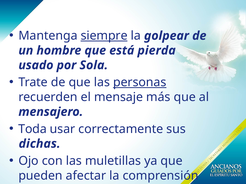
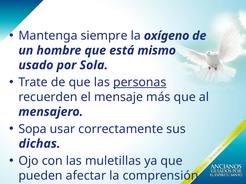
siempre underline: present -> none (104, 36)
golpear: golpear -> oxígeno (167, 36)
pierda: pierda -> mismo (157, 51)
Toda: Toda -> Sopa (33, 129)
